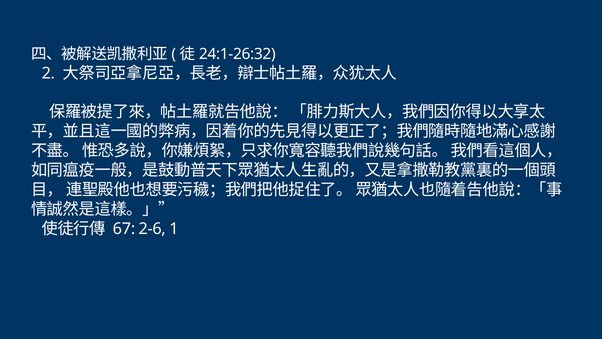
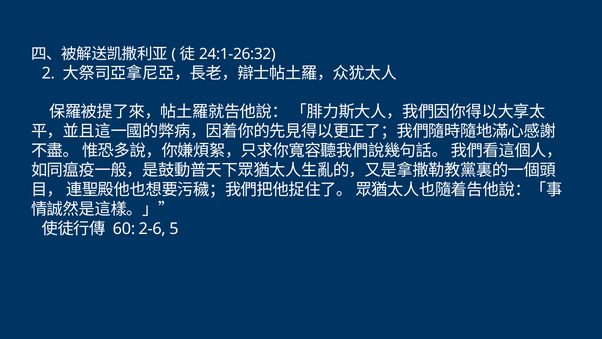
67: 67 -> 60 (124, 229)
1: 1 -> 5 (174, 229)
